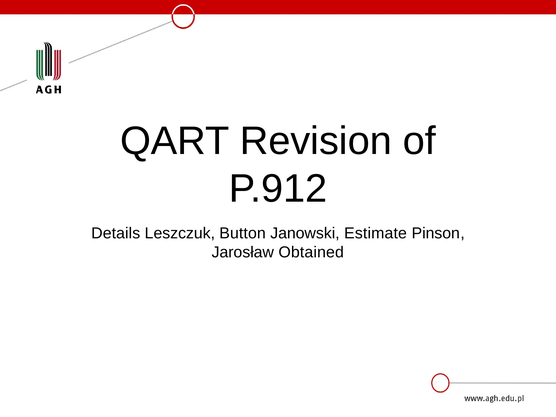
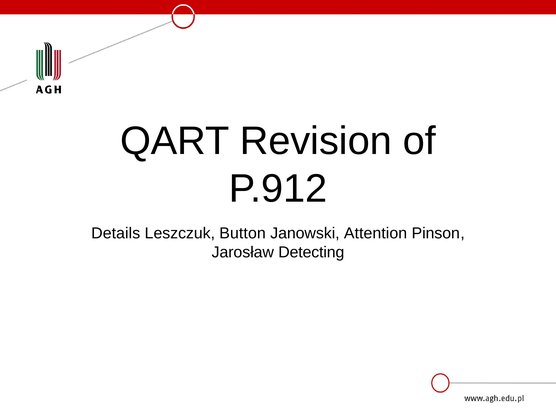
Estimate: Estimate -> Attention (376, 233)
Obtained: Obtained -> Detecting (311, 252)
